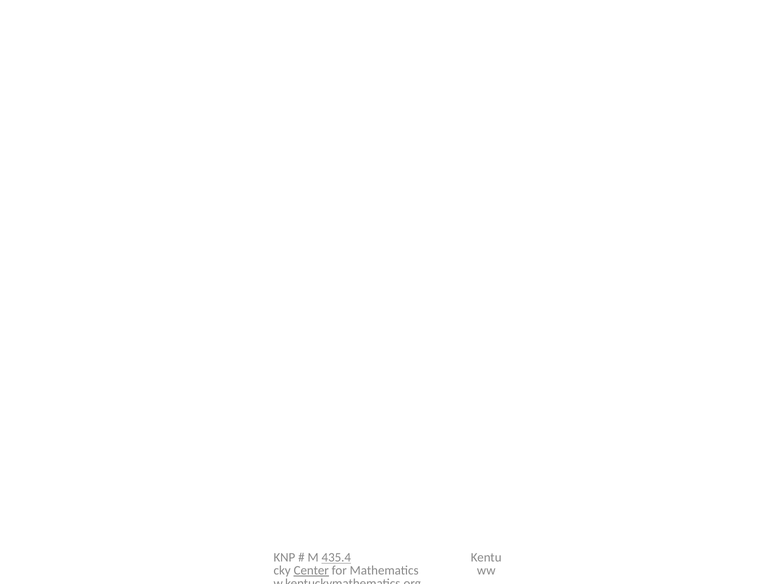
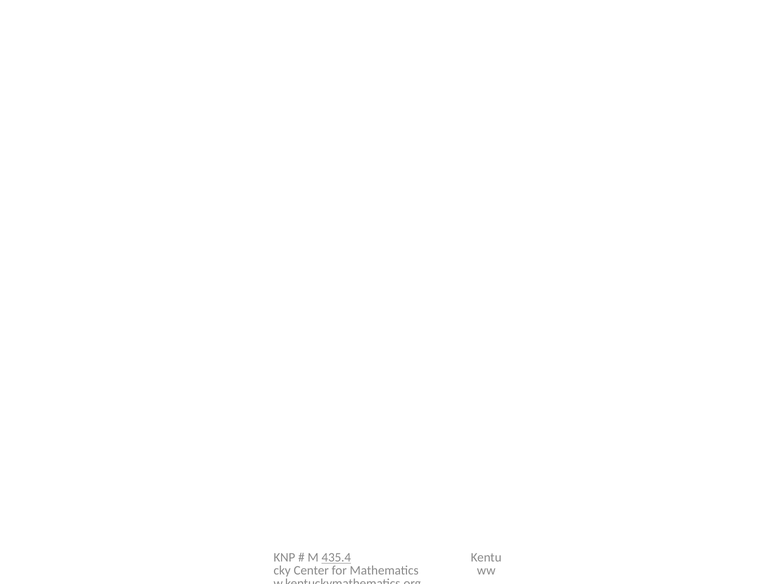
Center underline: present -> none (311, 570)
